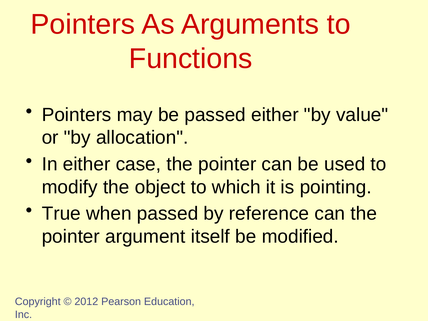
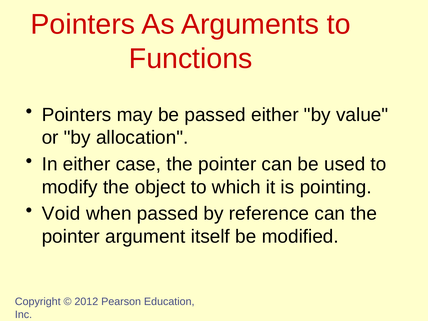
True: True -> Void (61, 214)
